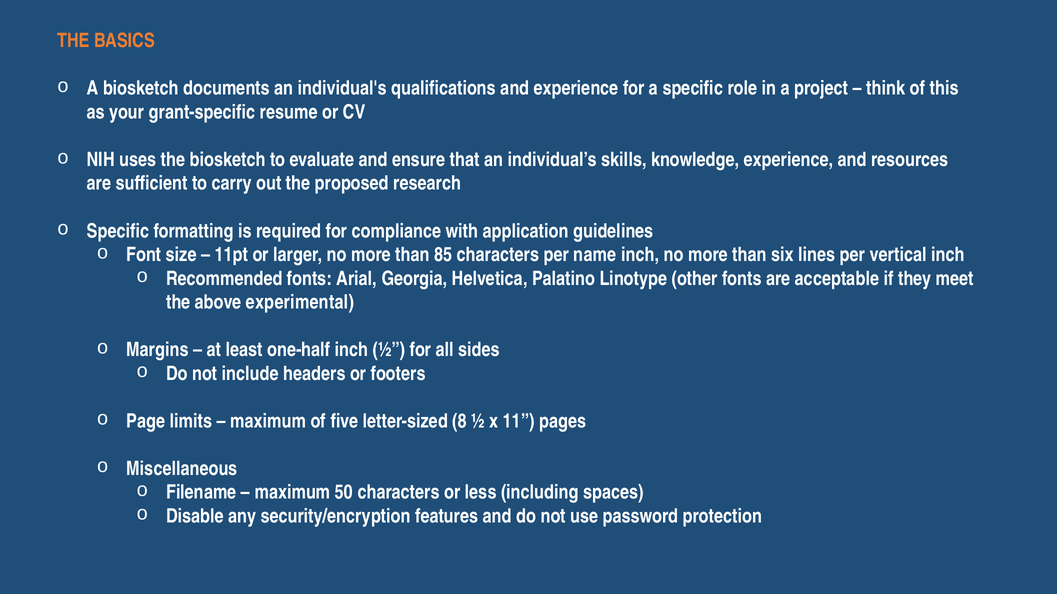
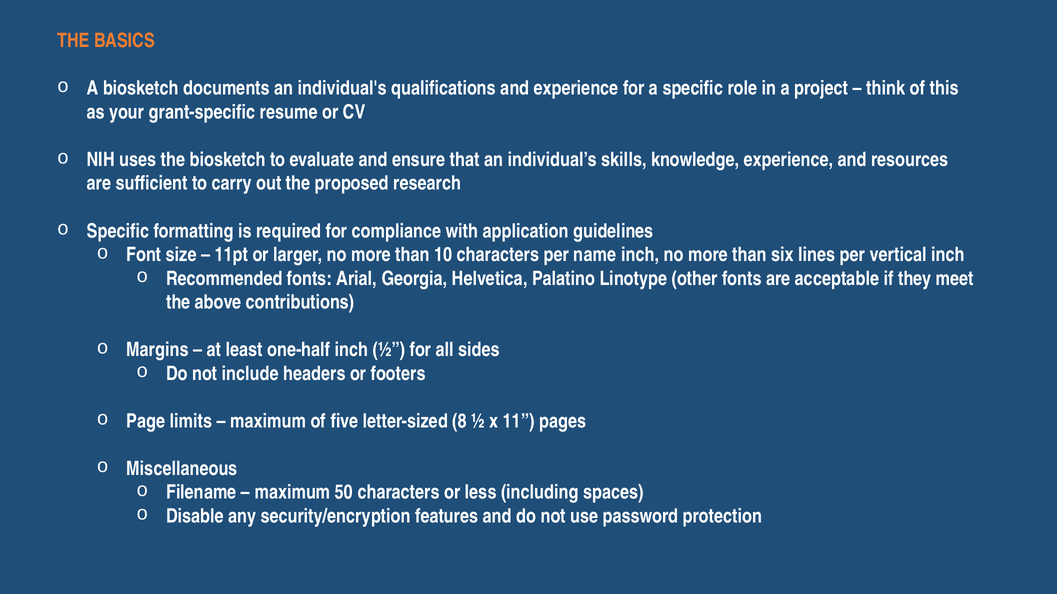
85: 85 -> 10 (443, 255)
experimental: experimental -> contributions (300, 303)
